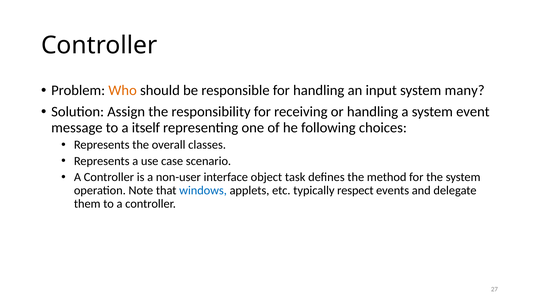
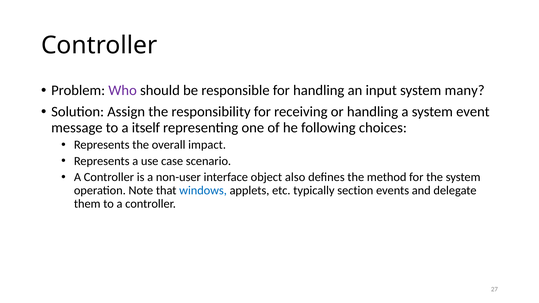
Who colour: orange -> purple (123, 91)
classes: classes -> impact (207, 145)
task: task -> also (295, 177)
respect: respect -> section (355, 191)
